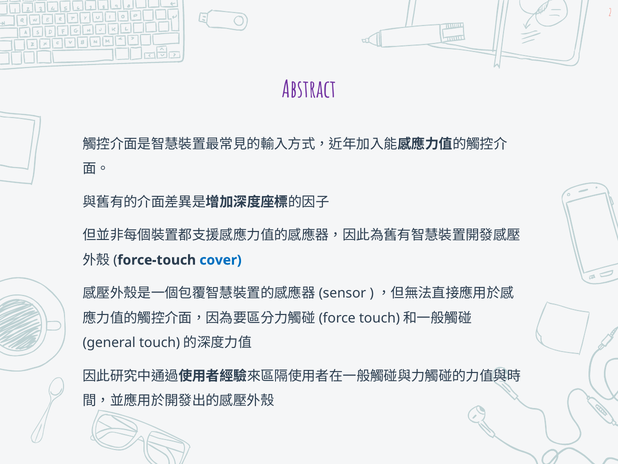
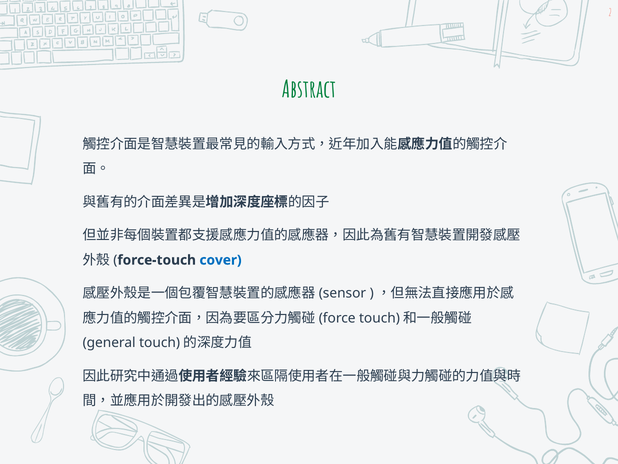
Abstract colour: purple -> green (309, 90)
